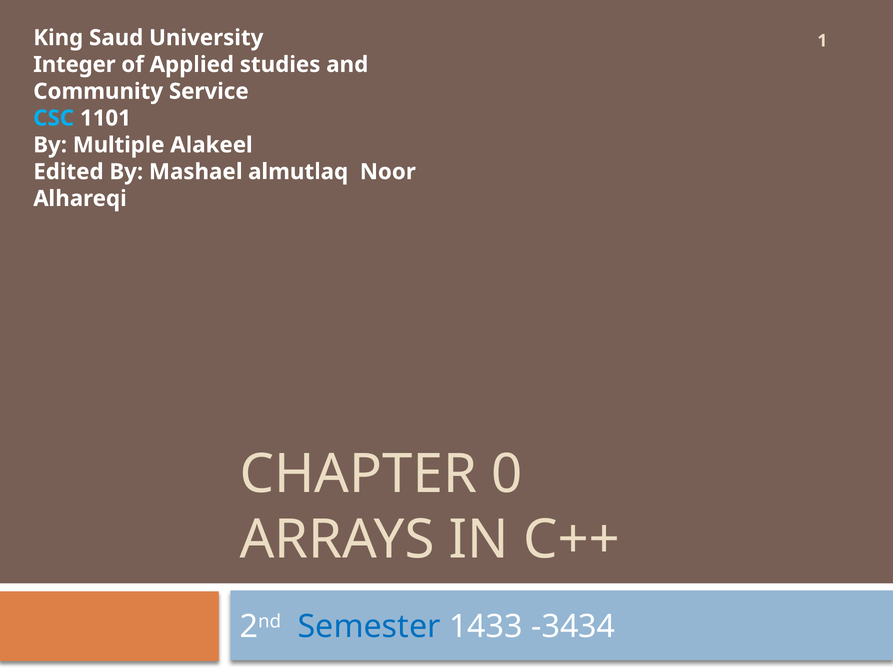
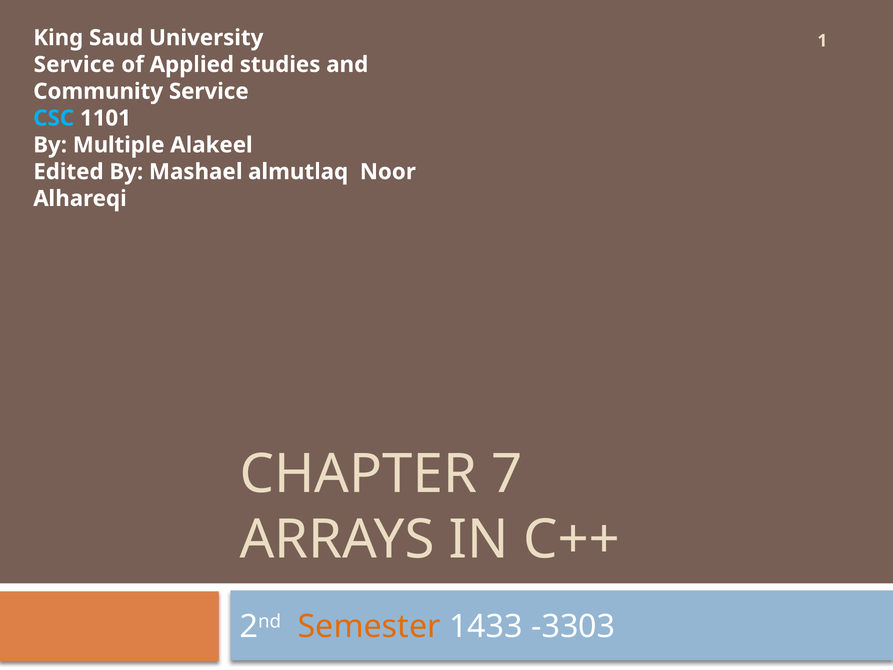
Integer: Integer -> Service (74, 65)
0: 0 -> 7 (507, 474)
Semester colour: blue -> orange (369, 627)
-3434: -3434 -> -3303 (573, 627)
